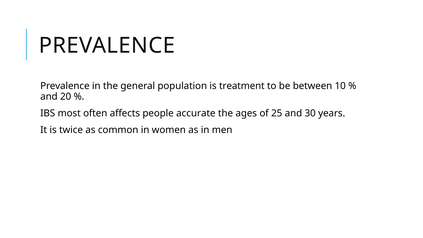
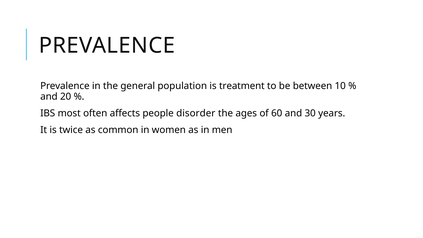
accurate: accurate -> disorder (196, 113)
25: 25 -> 60 (277, 113)
